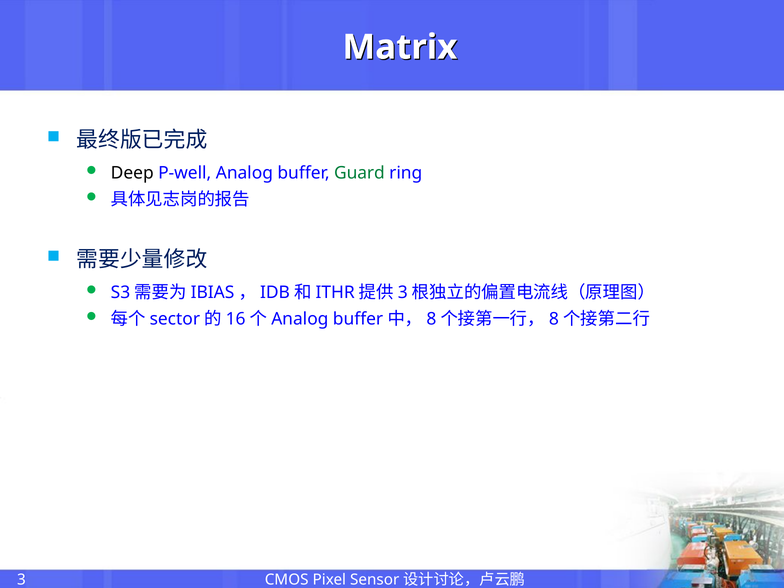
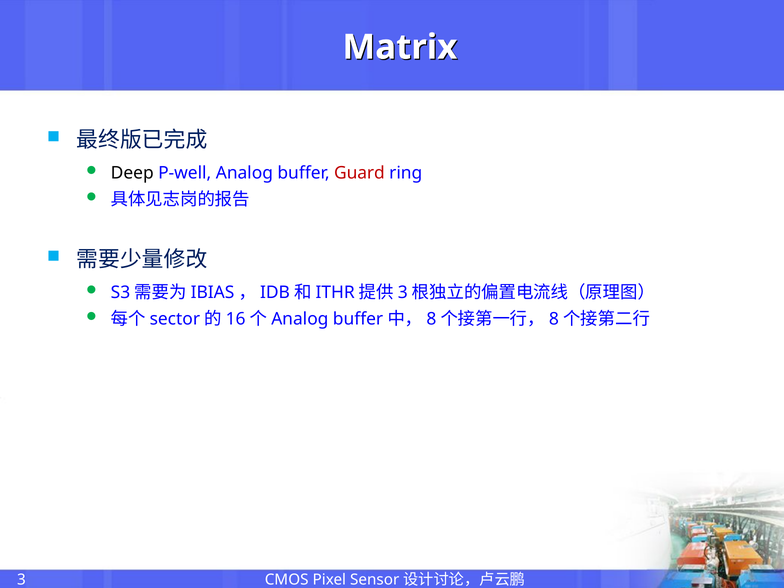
Guard colour: green -> red (359, 173)
